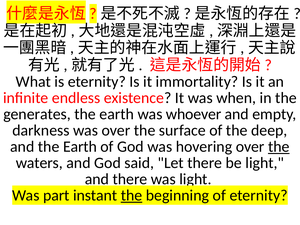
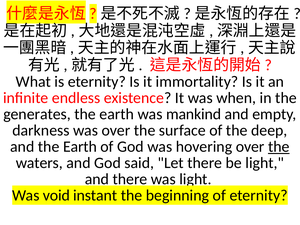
whoever: whoever -> mankind (194, 114)
part: part -> void (56, 195)
the underline: present -> none (132, 195)
